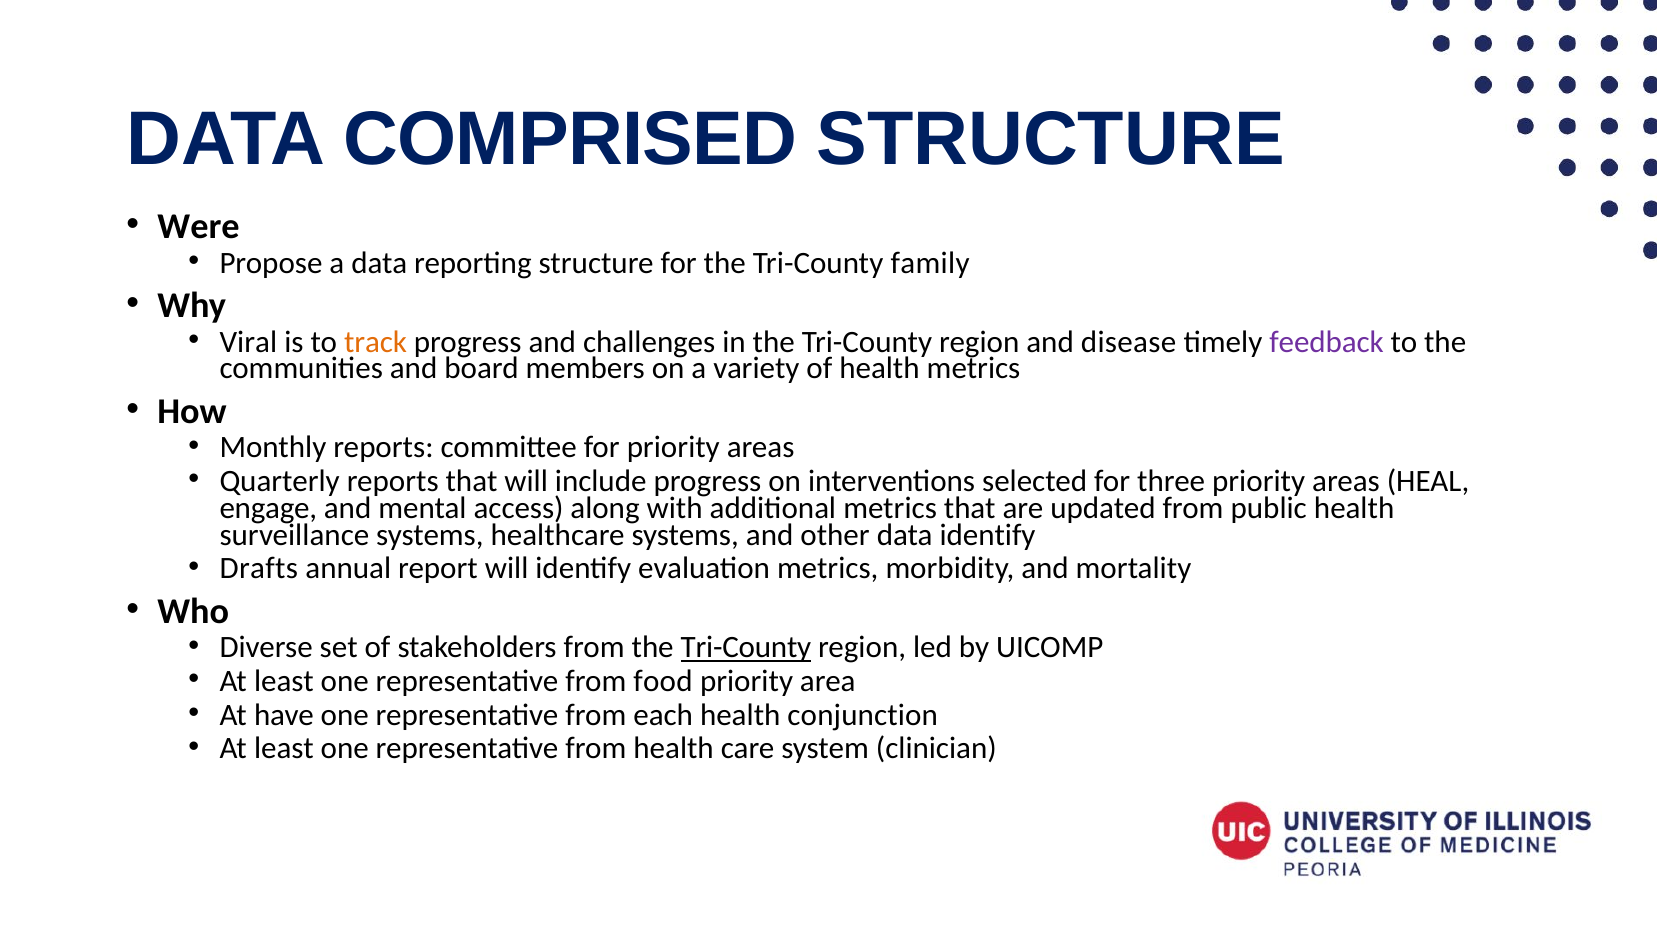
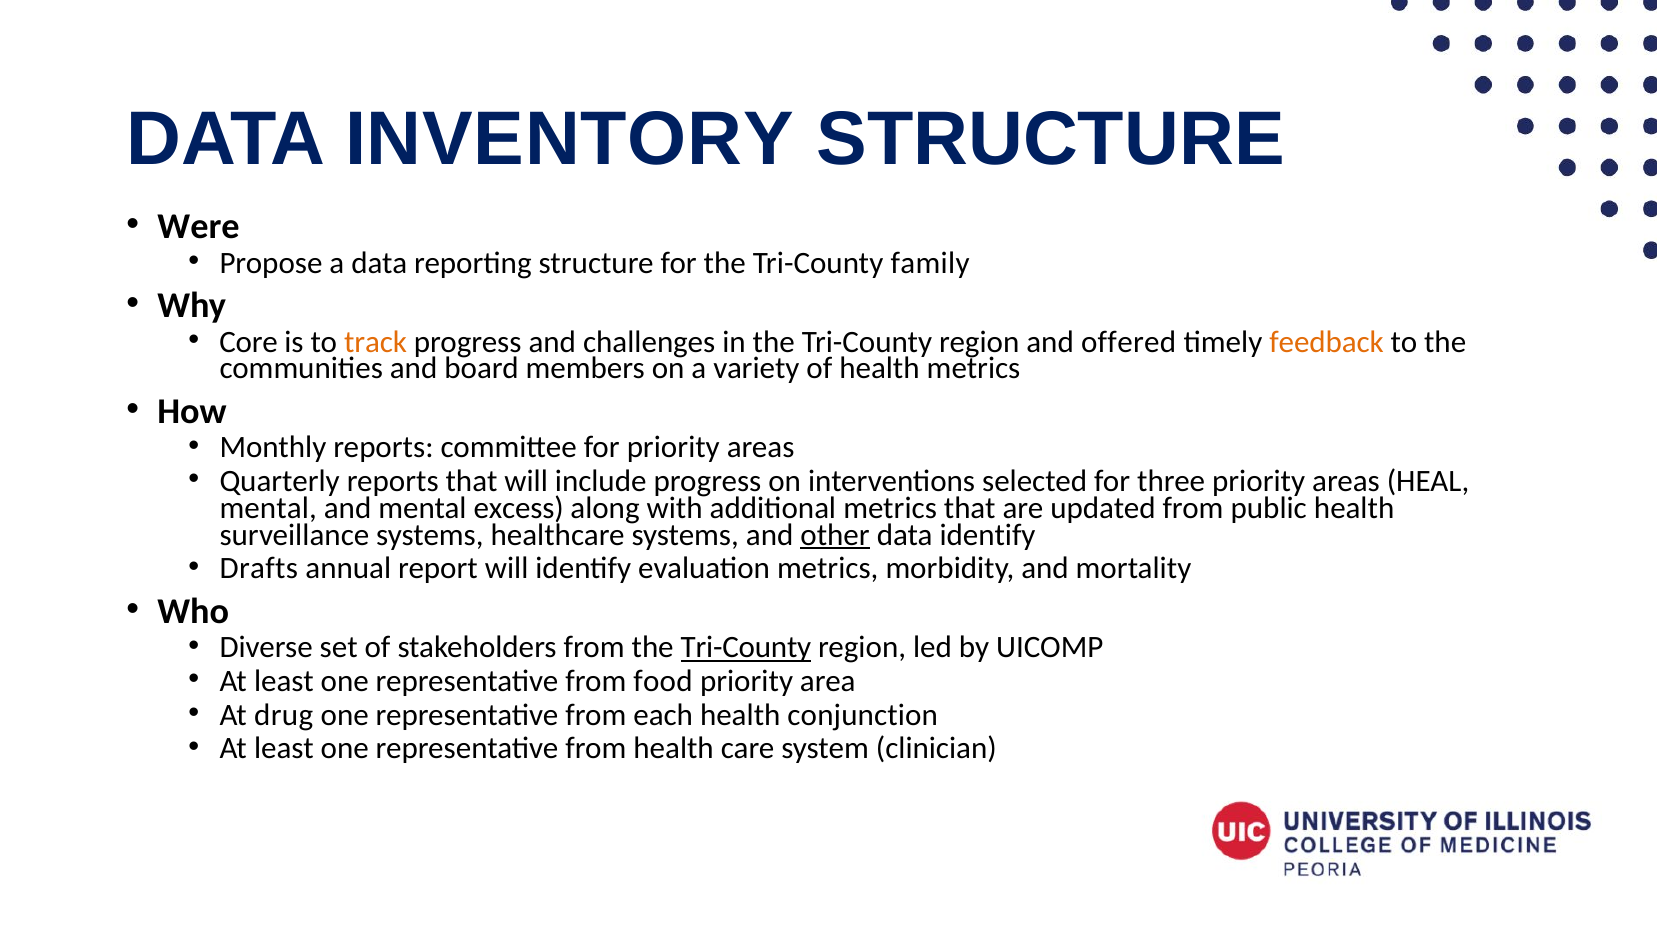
COMPRISED: COMPRISED -> INVENTORY (569, 139)
Viral: Viral -> Core (249, 342)
disease: disease -> offered (1129, 342)
feedback colour: purple -> orange (1327, 342)
engage: engage -> mental (268, 508)
access: access -> excess (519, 508)
other underline: none -> present (835, 535)
have: have -> drug (284, 715)
